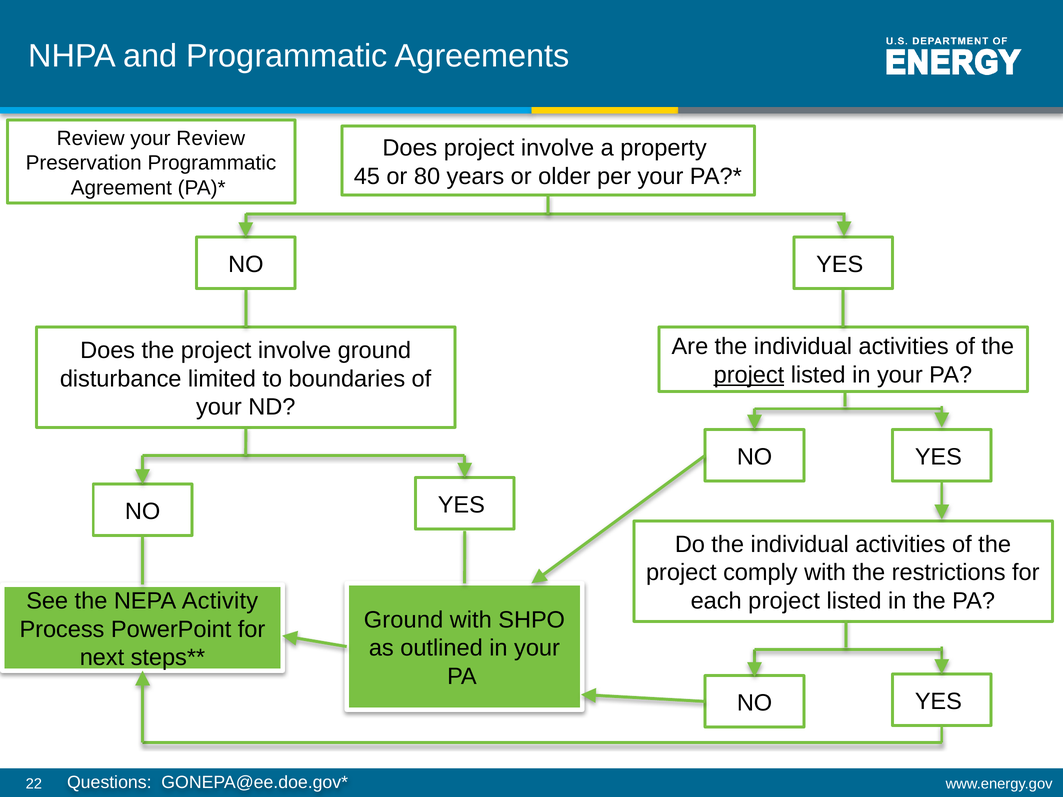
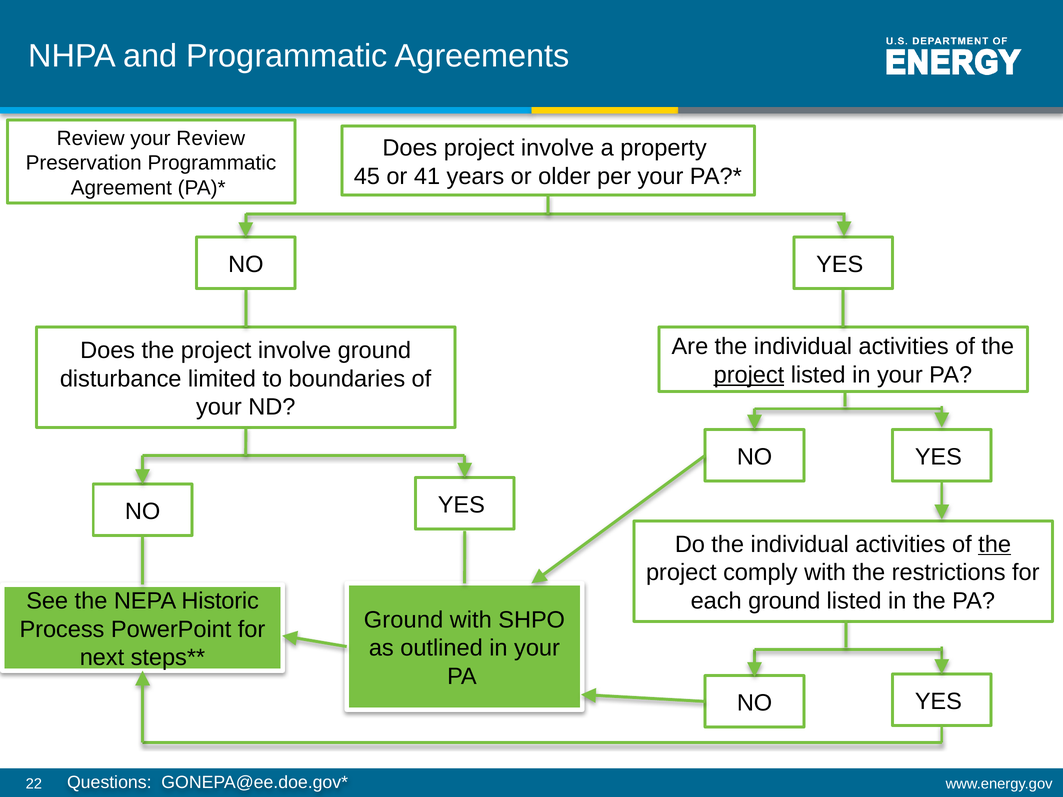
80: 80 -> 41 (427, 177)
the underline: none -> present (995, 545)
Activity: Activity -> Historic (220, 601)
each project: project -> ground (784, 601)
